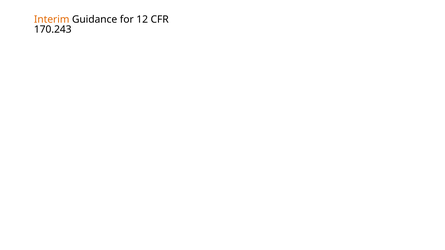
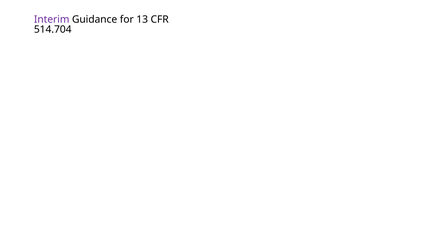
Interim colour: orange -> purple (52, 20)
12: 12 -> 13 (142, 20)
170.243: 170.243 -> 514.704 (53, 29)
